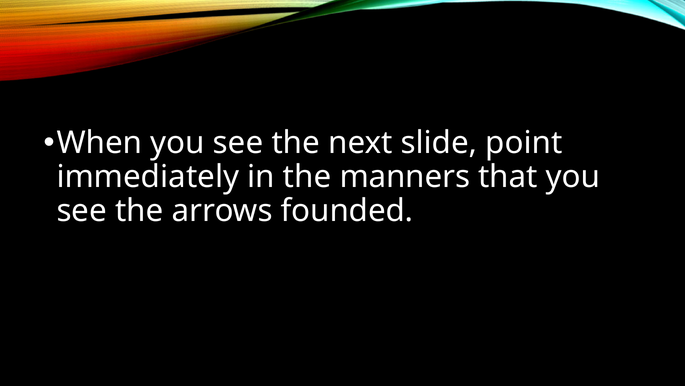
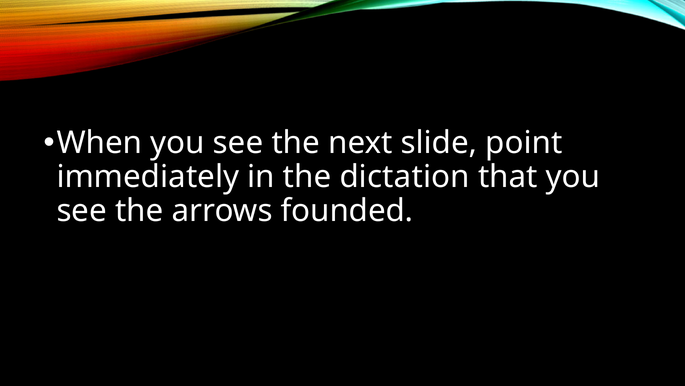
manners: manners -> dictation (405, 177)
